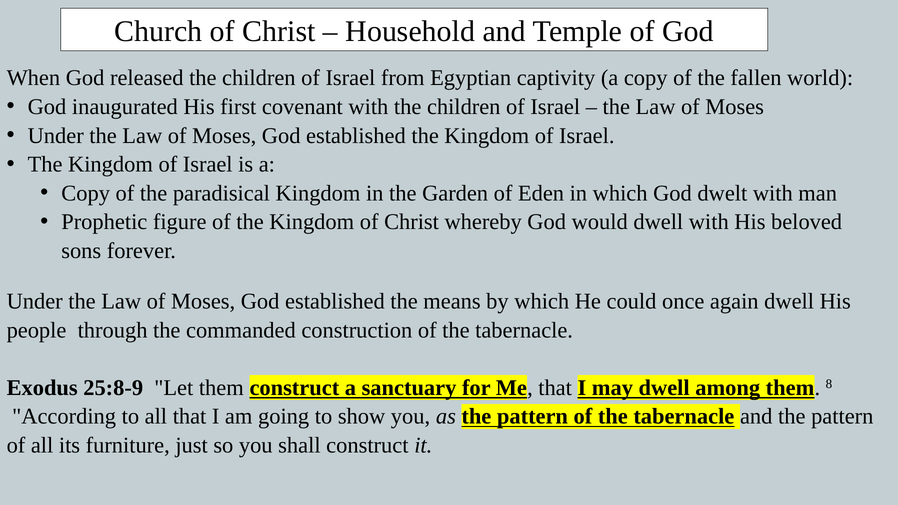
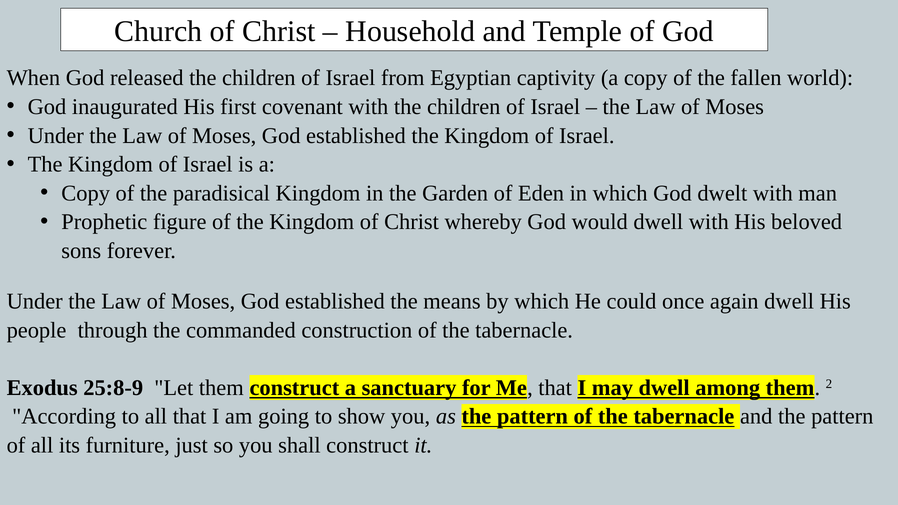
8: 8 -> 2 (829, 384)
